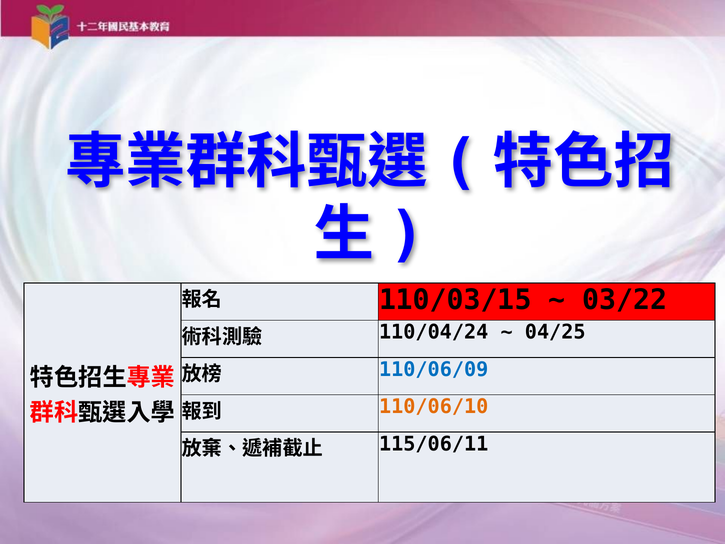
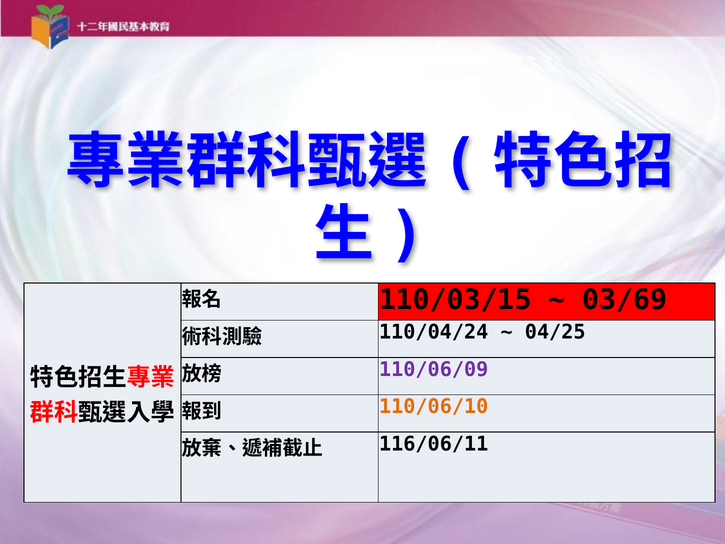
03/22: 03/22 -> 03/69 (625, 300)
110/06/09 colour: blue -> purple (434, 369)
115/06/11: 115/06/11 -> 116/06/11 (434, 444)
